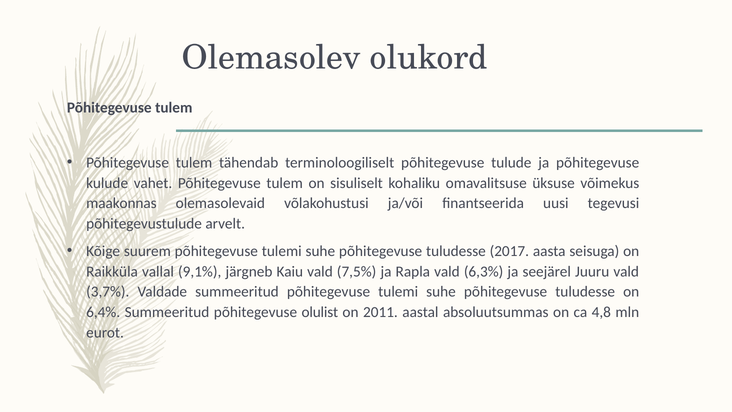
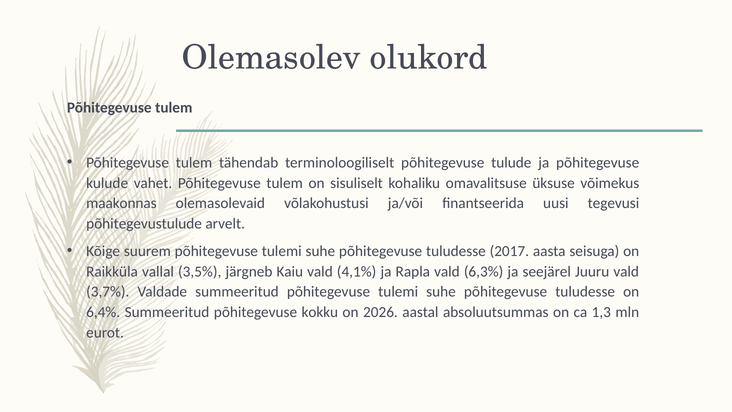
9,1%: 9,1% -> 3,5% (200, 271)
7,5%: 7,5% -> 4,1% (357, 271)
olulist: olulist -> kokku (320, 312)
2011: 2011 -> 2026 (380, 312)
4,8: 4,8 -> 1,3 (601, 312)
